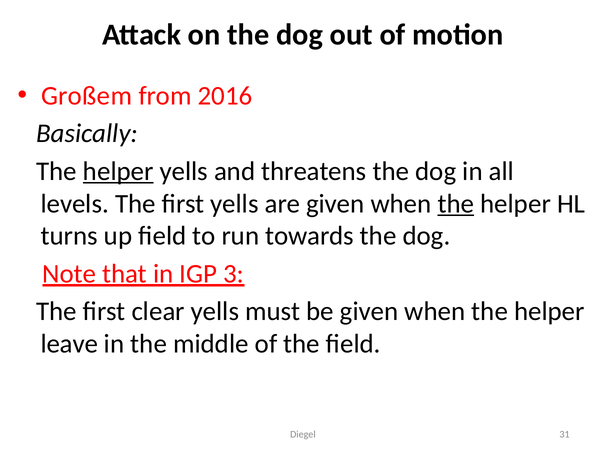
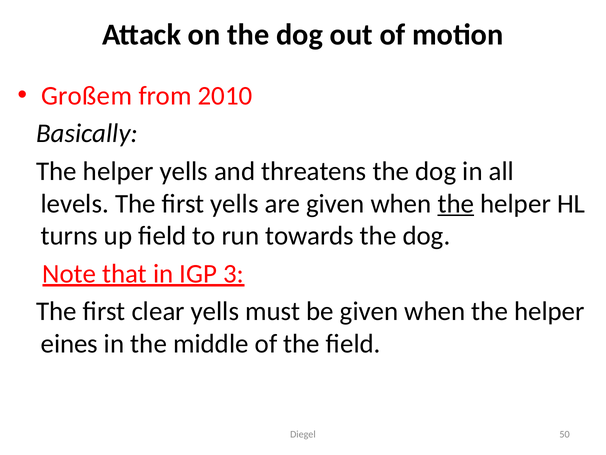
2016: 2016 -> 2010 (225, 96)
helper underline: present -> none (118, 171)
leave: leave -> eines (69, 343)
31: 31 -> 50 (565, 434)
